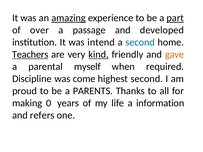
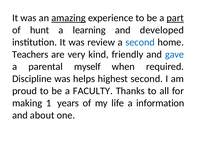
over: over -> hunt (40, 30)
passage: passage -> learning (89, 30)
intend: intend -> review (101, 42)
Teachers underline: present -> none (30, 55)
kind underline: present -> none (99, 55)
gave colour: orange -> blue (174, 55)
come: come -> helps (84, 79)
PARENTS: PARENTS -> FACULTY (93, 91)
0: 0 -> 1 (49, 103)
refers: refers -> about (42, 115)
